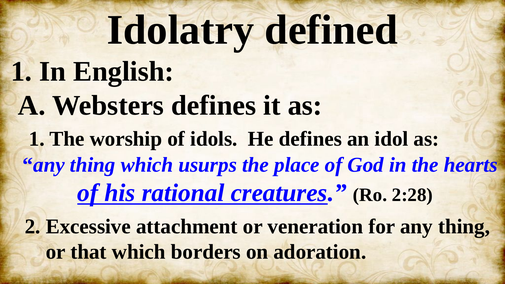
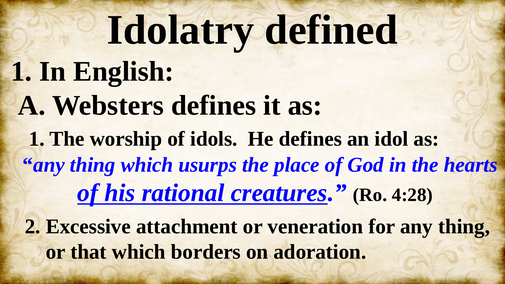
2:28: 2:28 -> 4:28 (412, 195)
